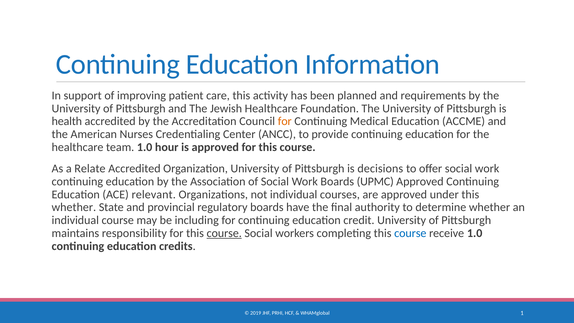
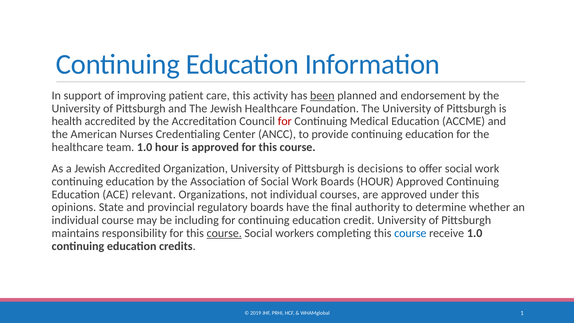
been underline: none -> present (322, 95)
requirements: requirements -> endorsement (433, 95)
for colour: orange -> red (285, 121)
a Relate: Relate -> Jewish (90, 168)
Boards UPMC: UPMC -> HOUR (375, 181)
whether: whether -> opinions (74, 207)
